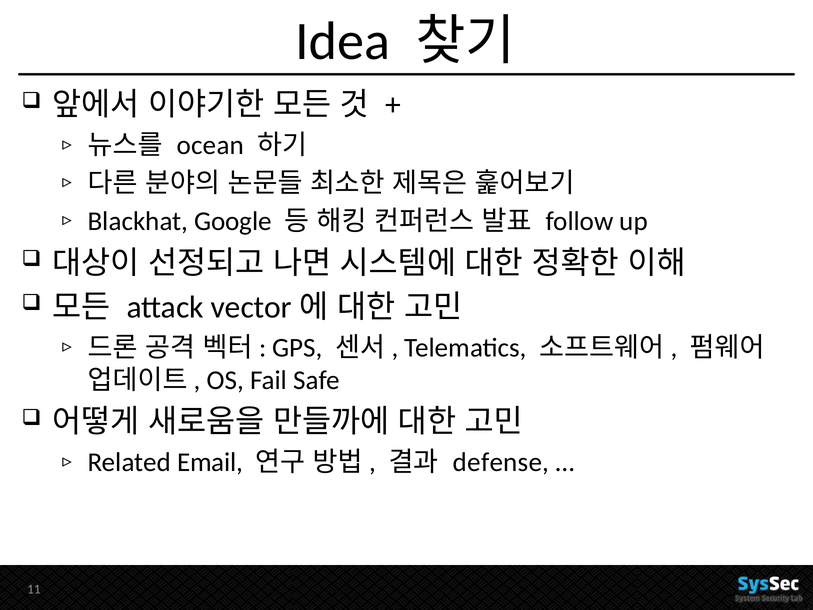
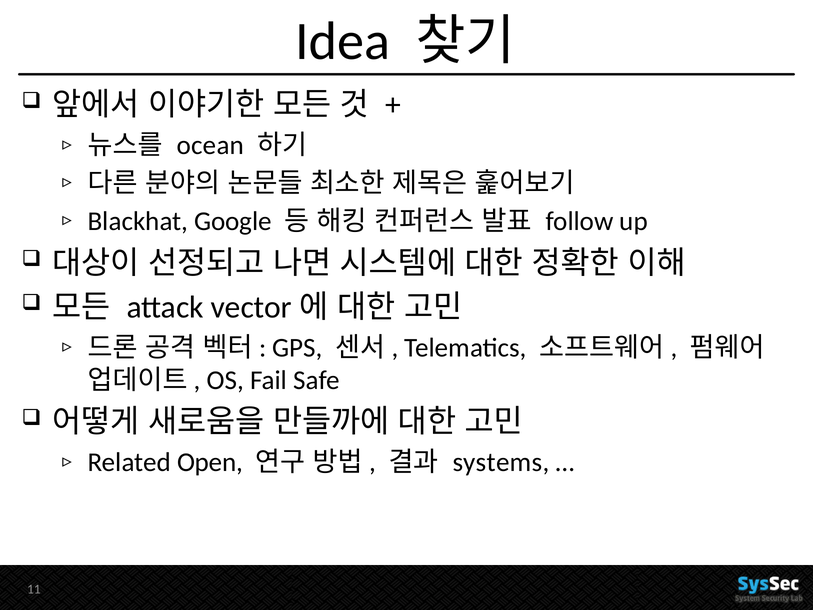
Email: Email -> Open (210, 462)
defense: defense -> systems (501, 462)
